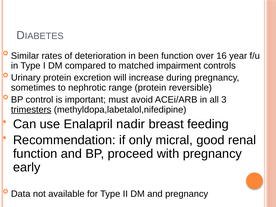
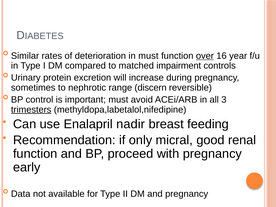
in been: been -> must (148, 56)
over underline: none -> present (205, 56)
range protein: protein -> discern (151, 88)
